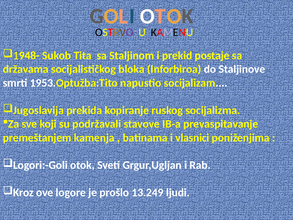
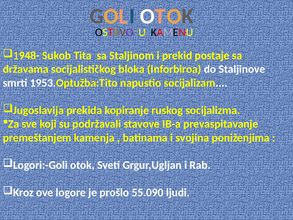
vlasnici: vlasnici -> svojina (192, 138)
13.249: 13.249 -> 55.090 (148, 192)
